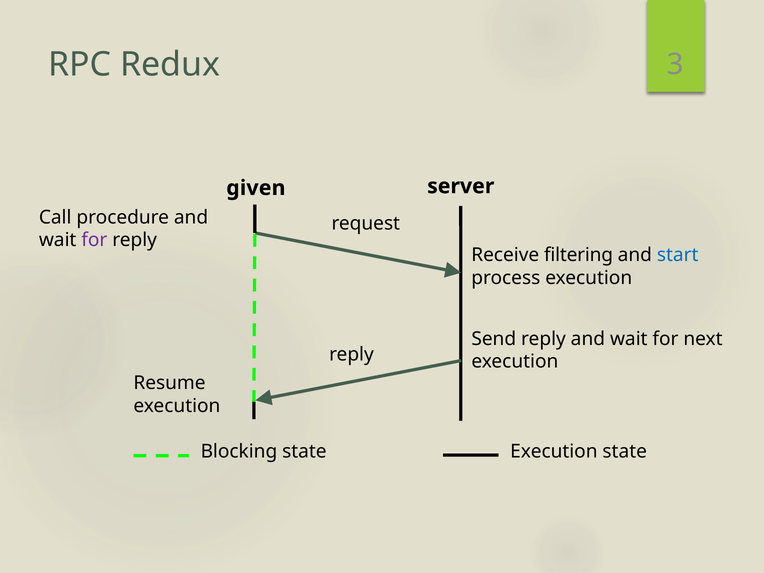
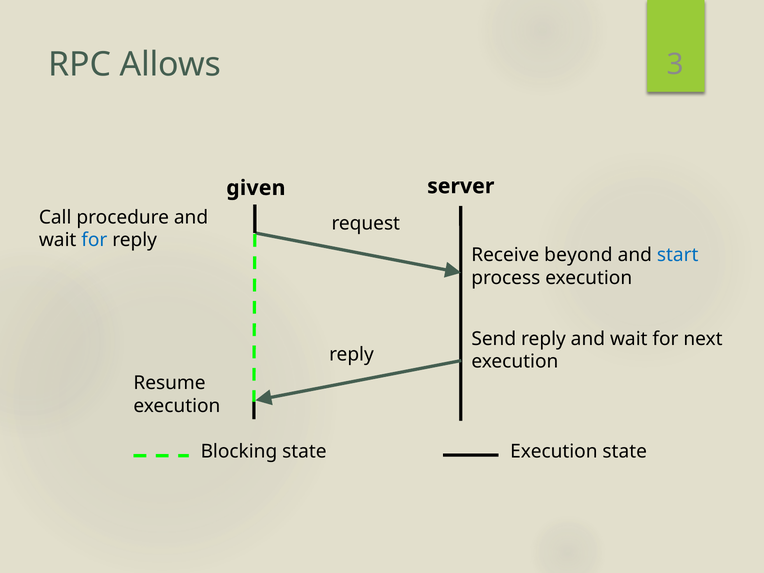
Redux: Redux -> Allows (170, 64)
for colour: purple -> blue (94, 240)
filtering: filtering -> beyond (578, 255)
